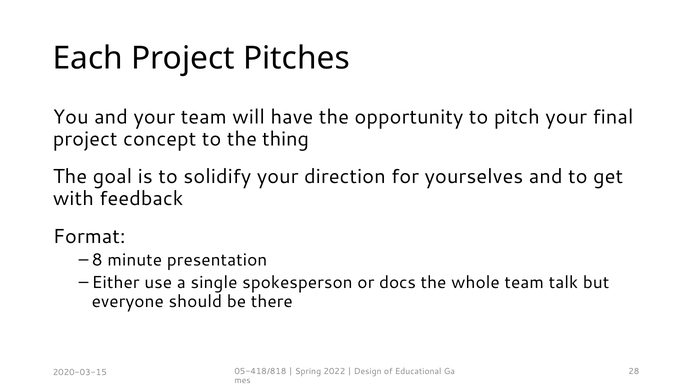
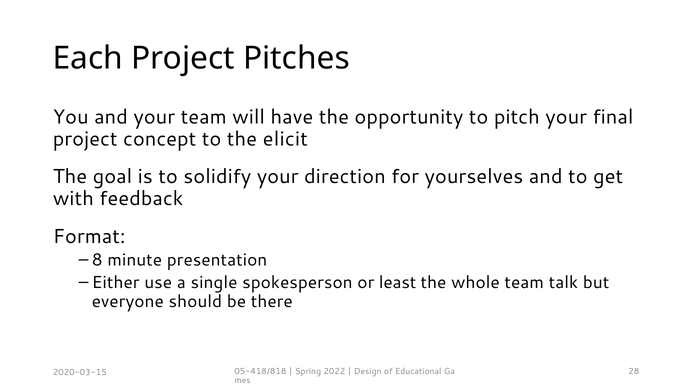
thing: thing -> elicit (285, 139)
docs: docs -> least (398, 282)
